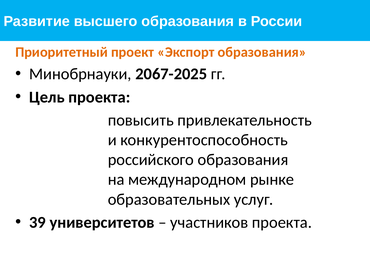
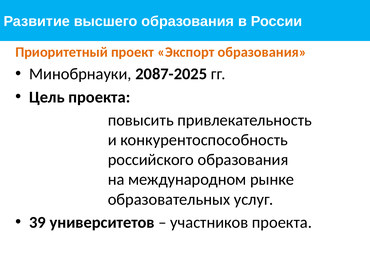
2067-2025: 2067-2025 -> 2087-2025 (171, 74)
